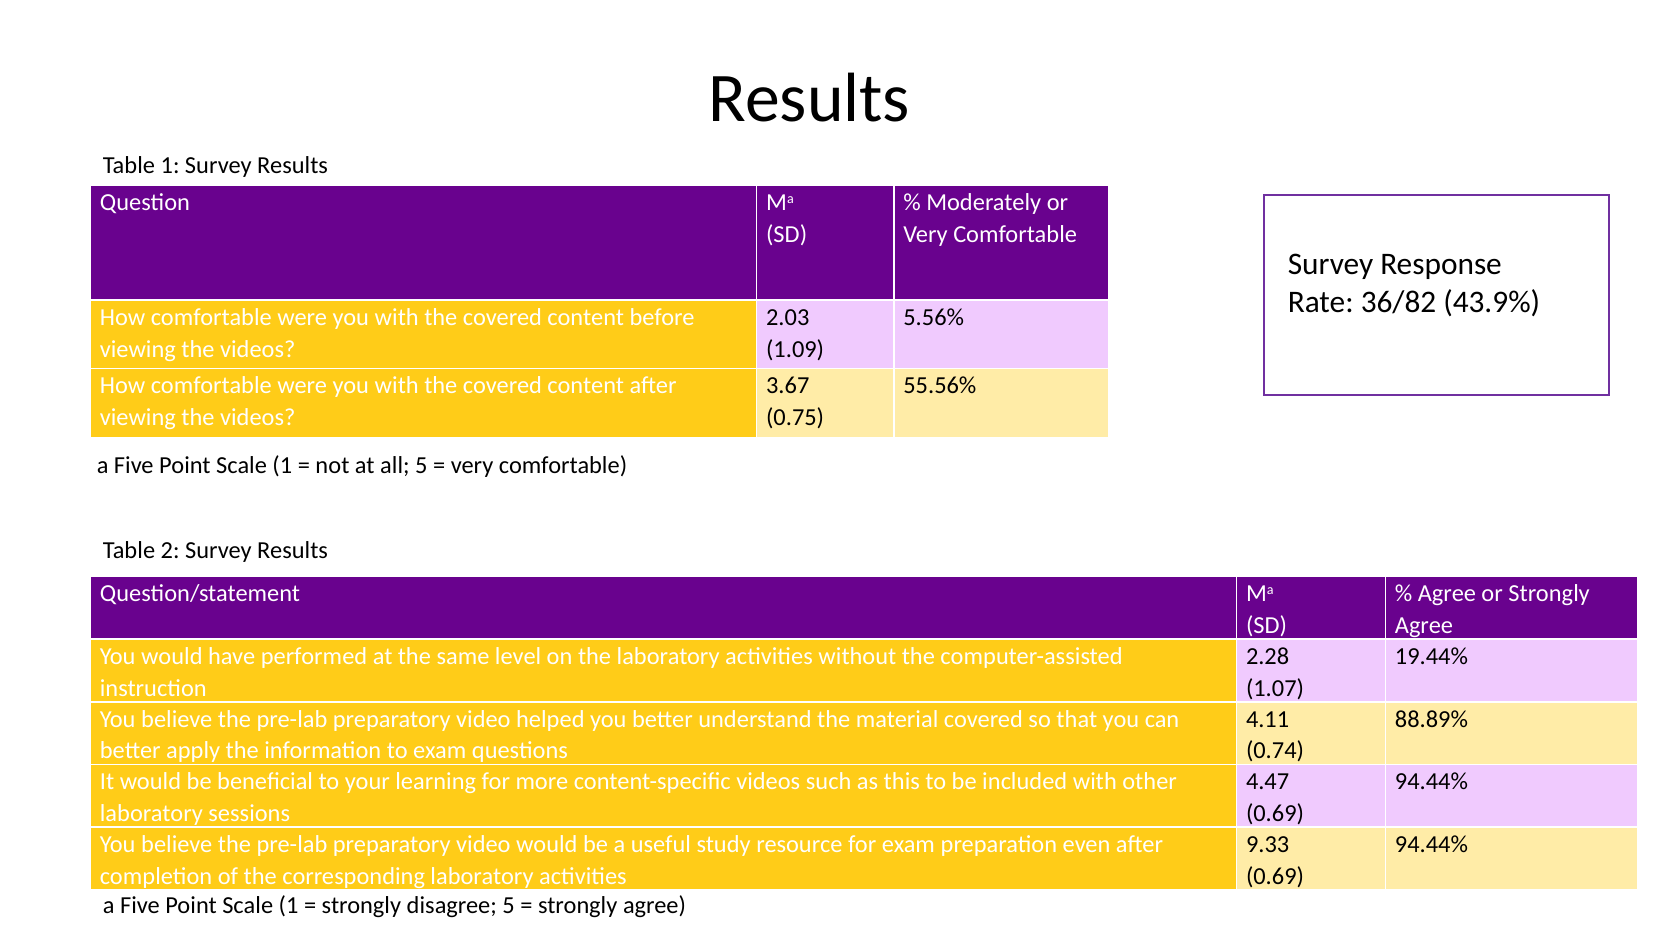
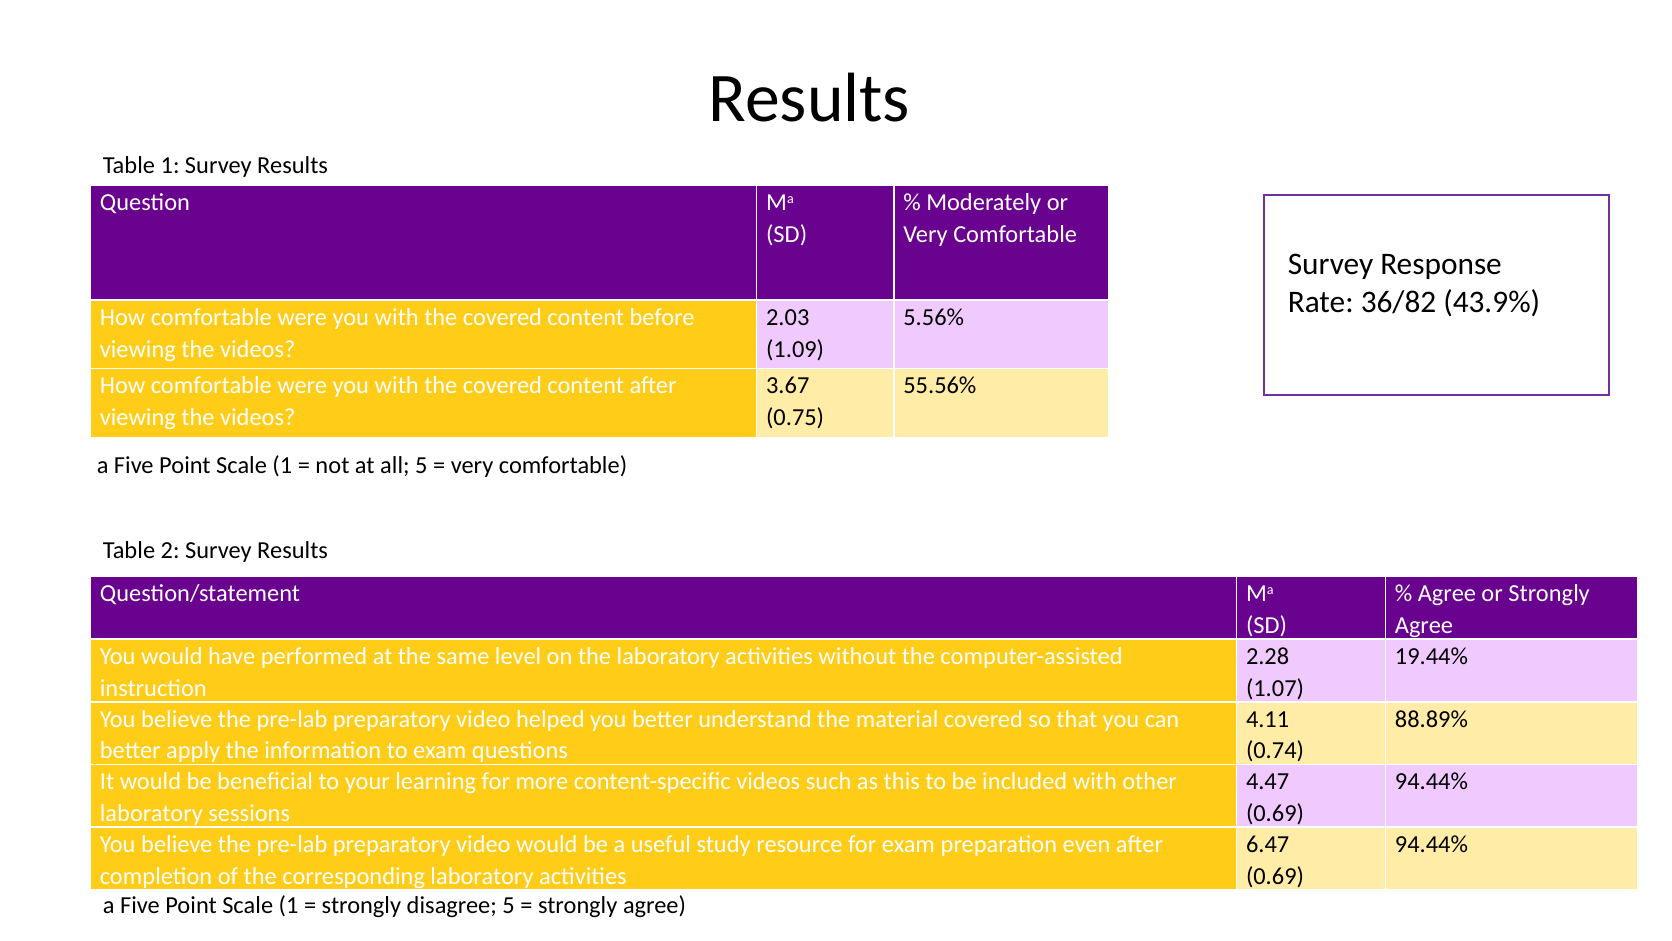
9.33: 9.33 -> 6.47 (1268, 844)
